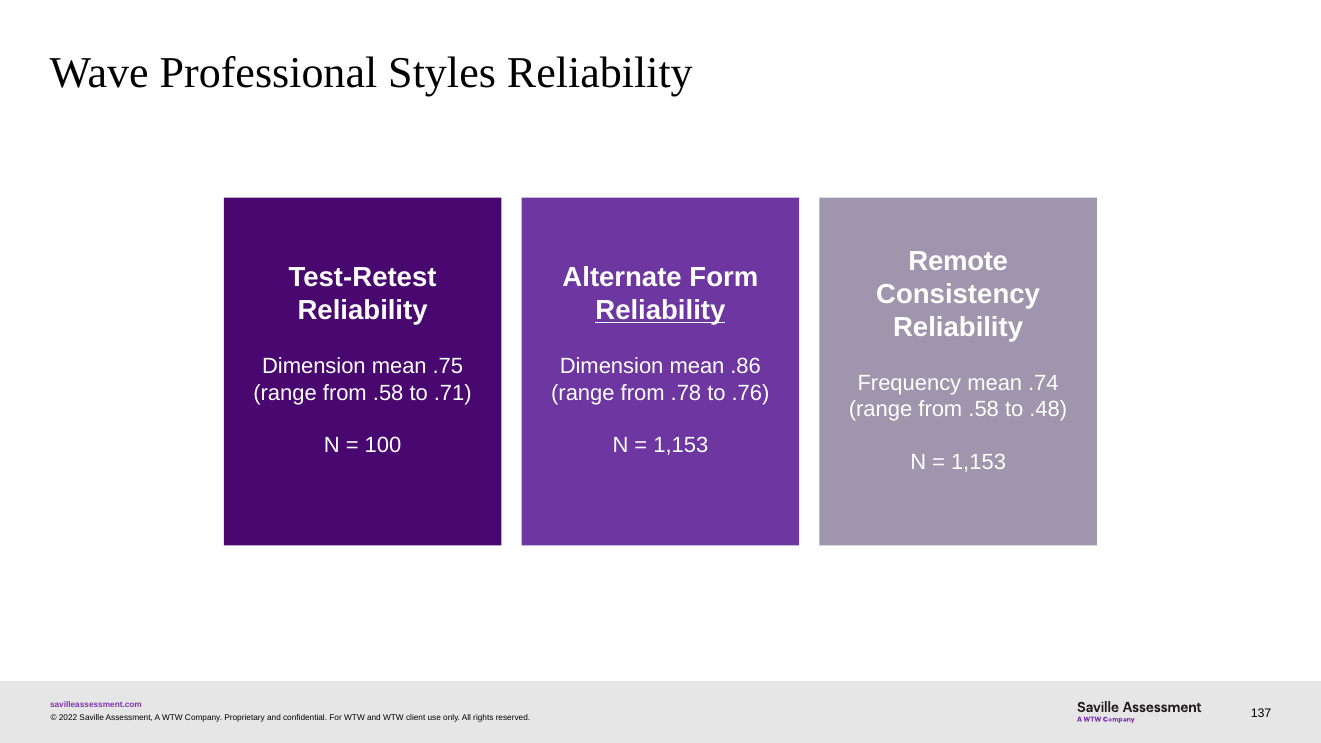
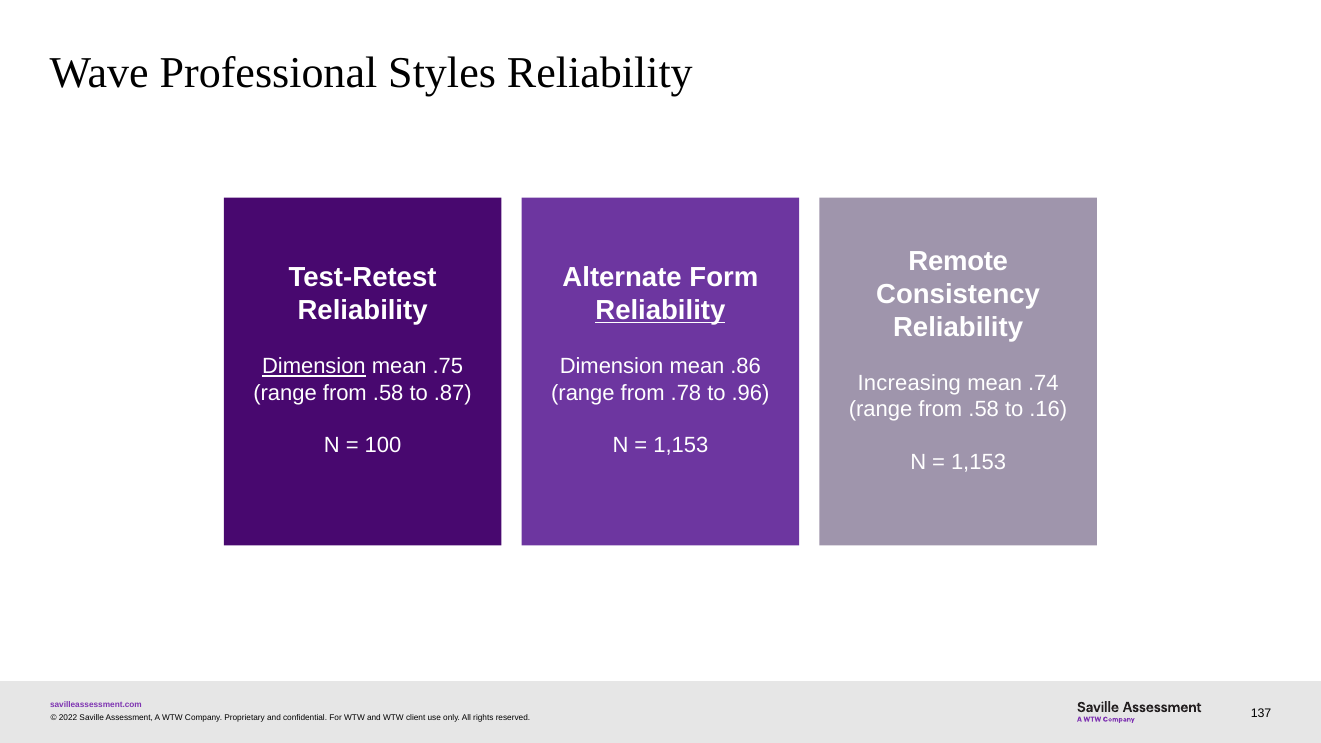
Dimension underline: none -> present (314, 366)
Frequency: Frequency -> Increasing (909, 383)
.71: .71 -> .87 (453, 393)
.76: .76 -> .96 (751, 393)
.48: .48 -> .16 (1048, 409)
